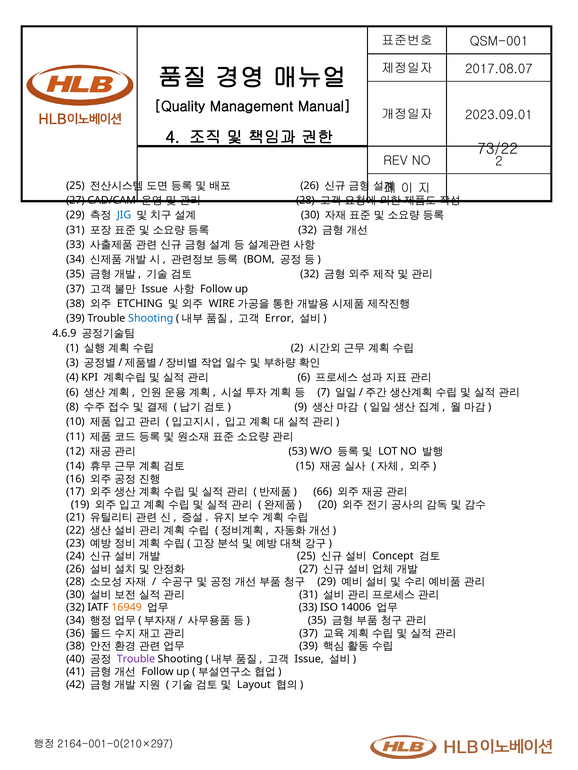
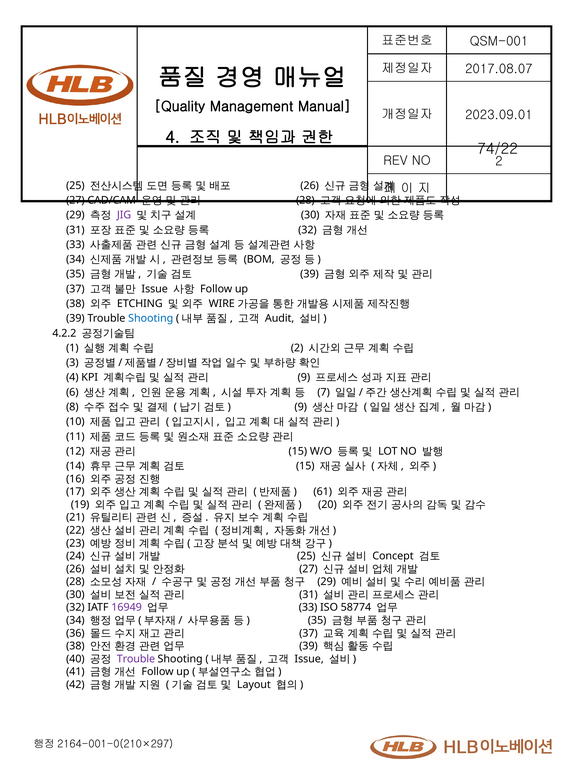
73/22: 73/22 -> 74/22 (498, 149)
JIG colour: blue -> purple (124, 215)
32: 32 -> 39 (309, 274)
Error: Error -> Audit (280, 319)
4.6.9: 4.6.9 -> 4.2.2 (64, 333)
6: 6 -> 9 (304, 378)
53: 53 -> 15 (298, 452)
66: 66 -> 61 (323, 492)
16949 colour: orange -> purple (127, 608)
14006: 14006 -> 58774 (356, 608)
